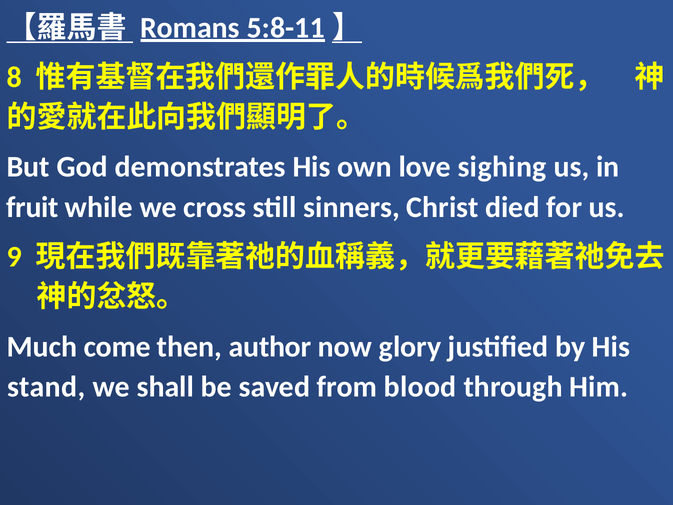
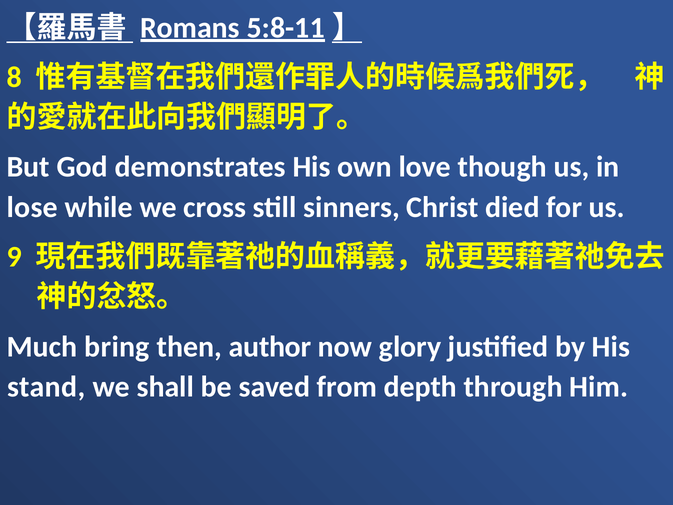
sighing: sighing -> though (502, 167)
fruit: fruit -> lose (32, 207)
come: come -> bring (117, 346)
blood: blood -> depth (420, 387)
